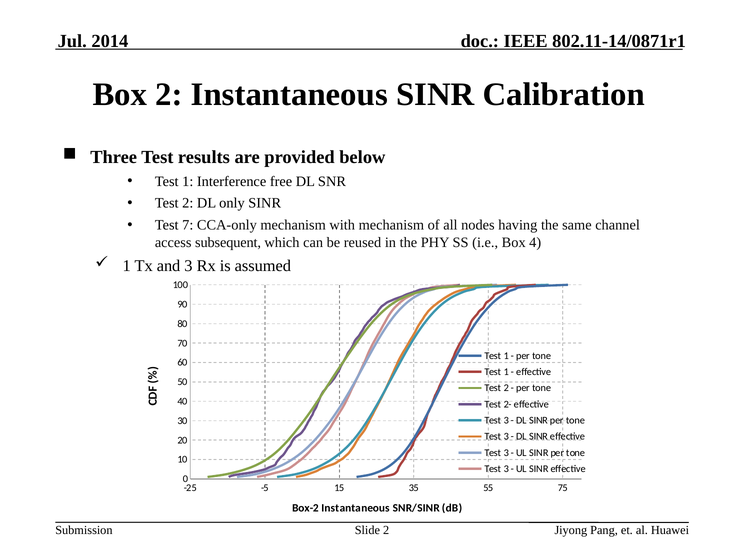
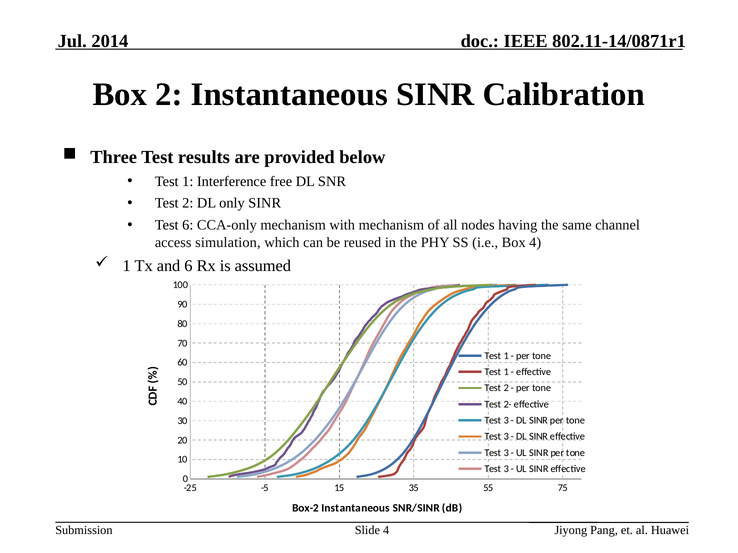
Test 7: 7 -> 6 (188, 225)
subsequent: subsequent -> simulation (228, 243)
and 3: 3 -> 6 (188, 266)
Slide 2: 2 -> 4 (386, 531)
